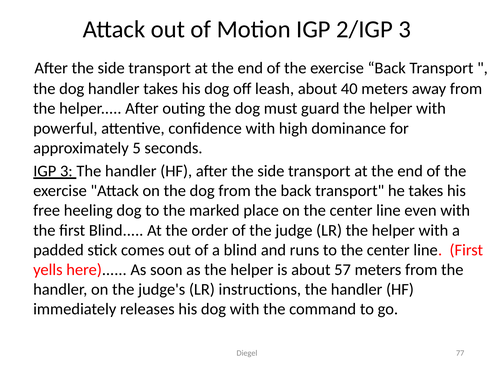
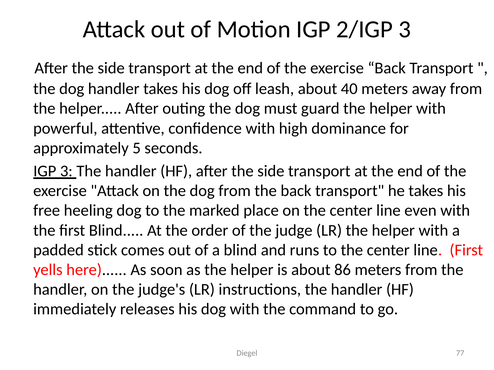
57: 57 -> 86 (343, 270)
